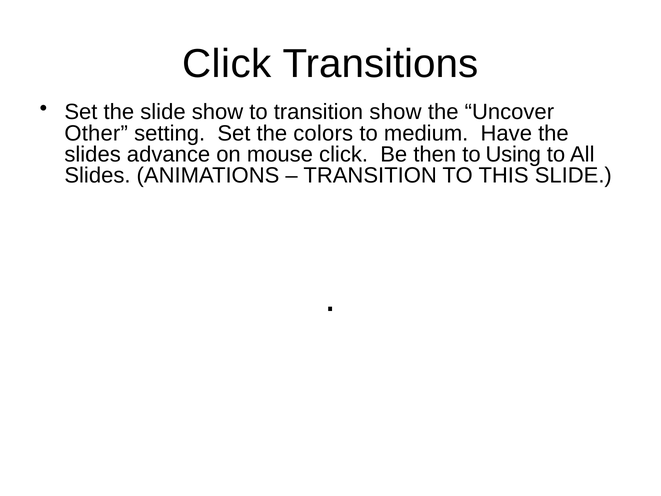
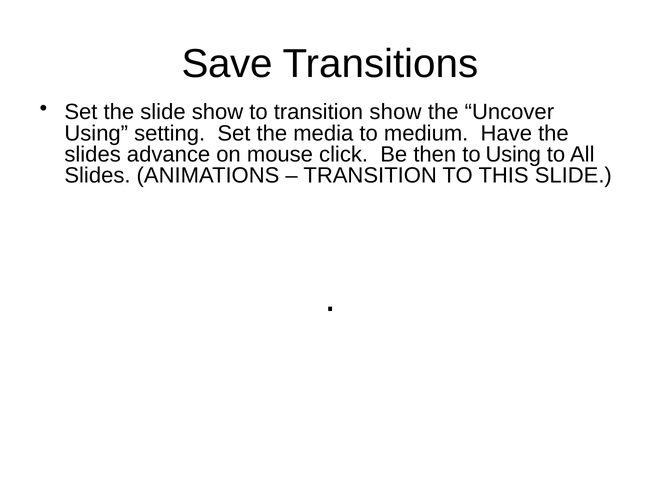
Click: Click -> Save (227, 64)
Other: Other -> Using (96, 133)
colors: colors -> media (323, 133)
